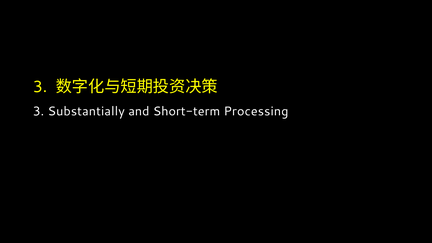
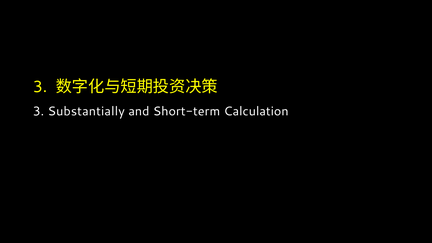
Processing: Processing -> Calculation (256, 111)
